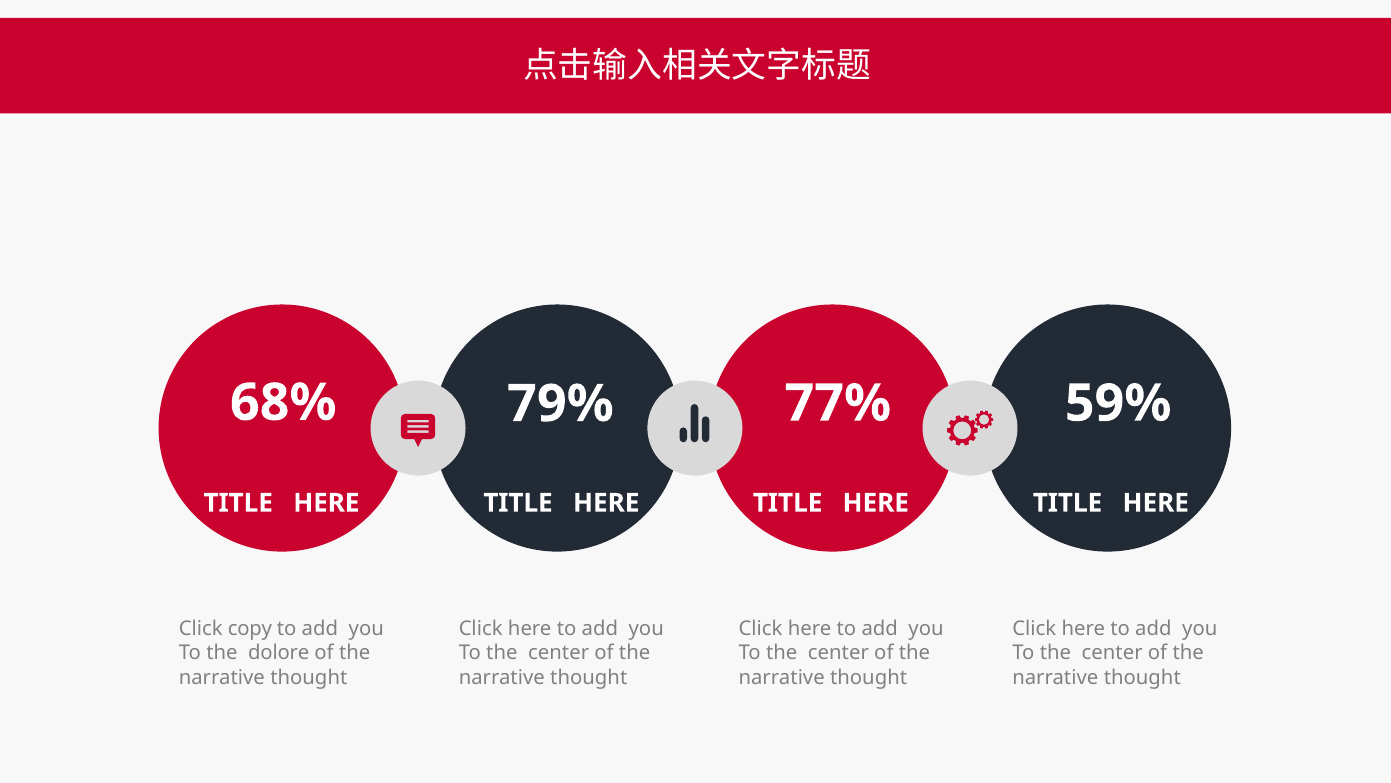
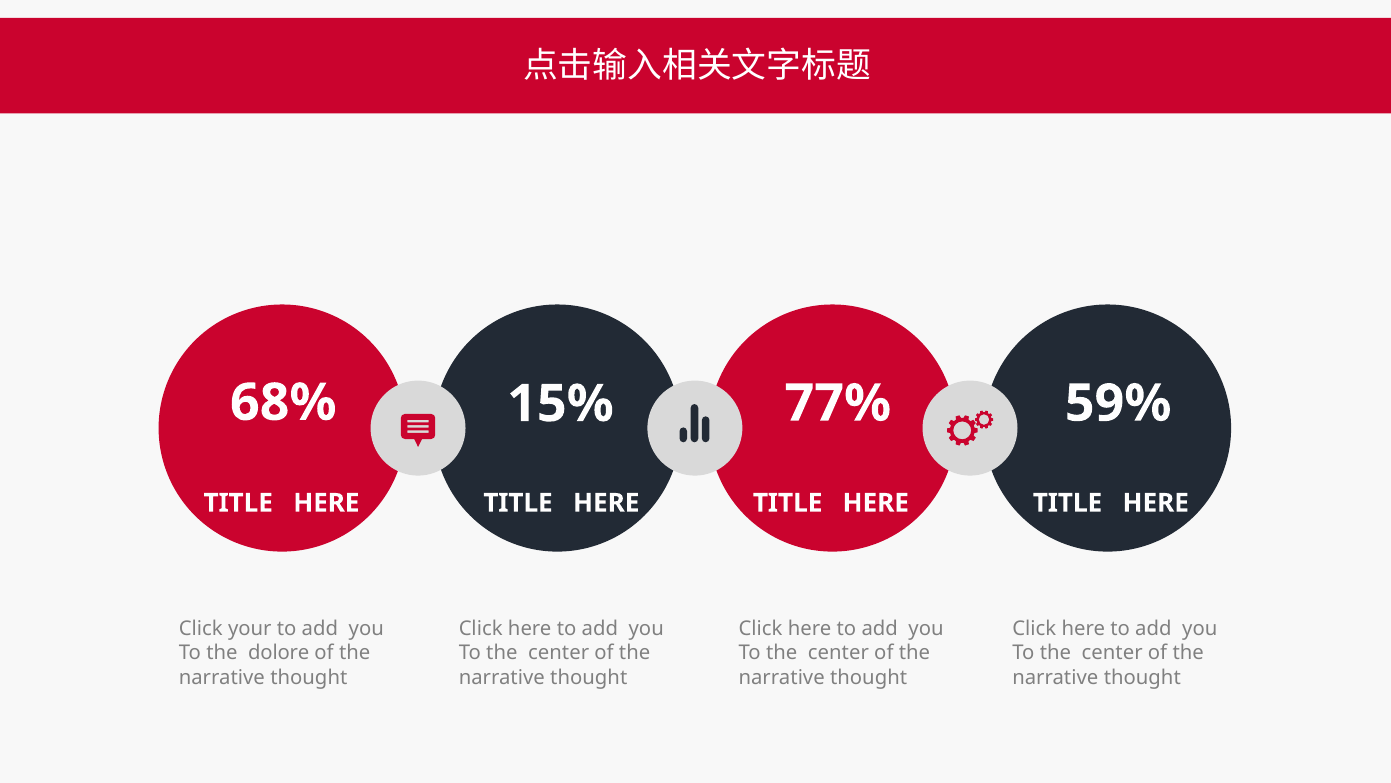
79%: 79% -> 15% (560, 404)
copy: copy -> your (250, 628)
